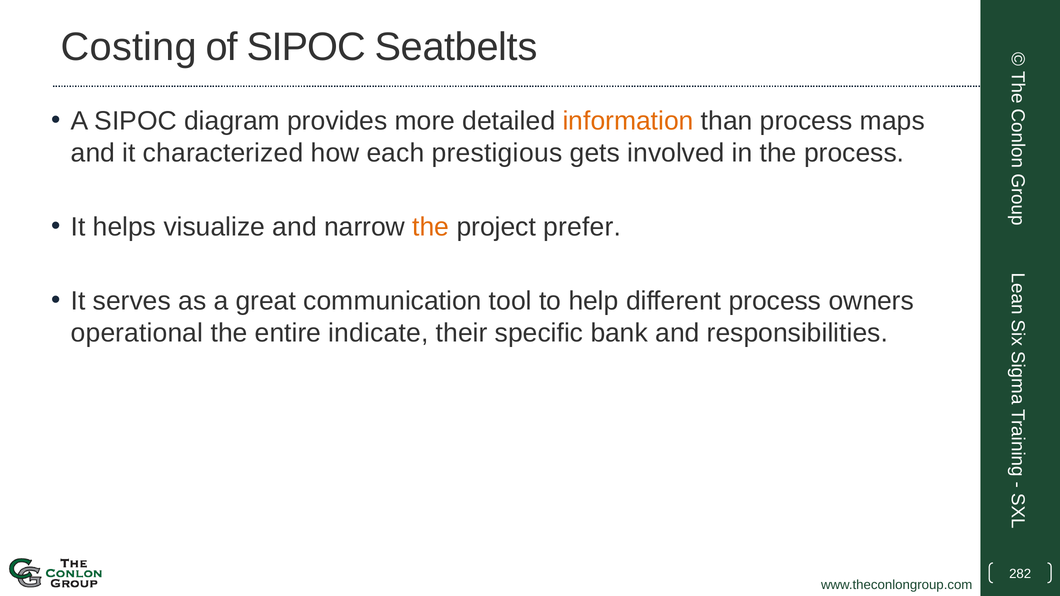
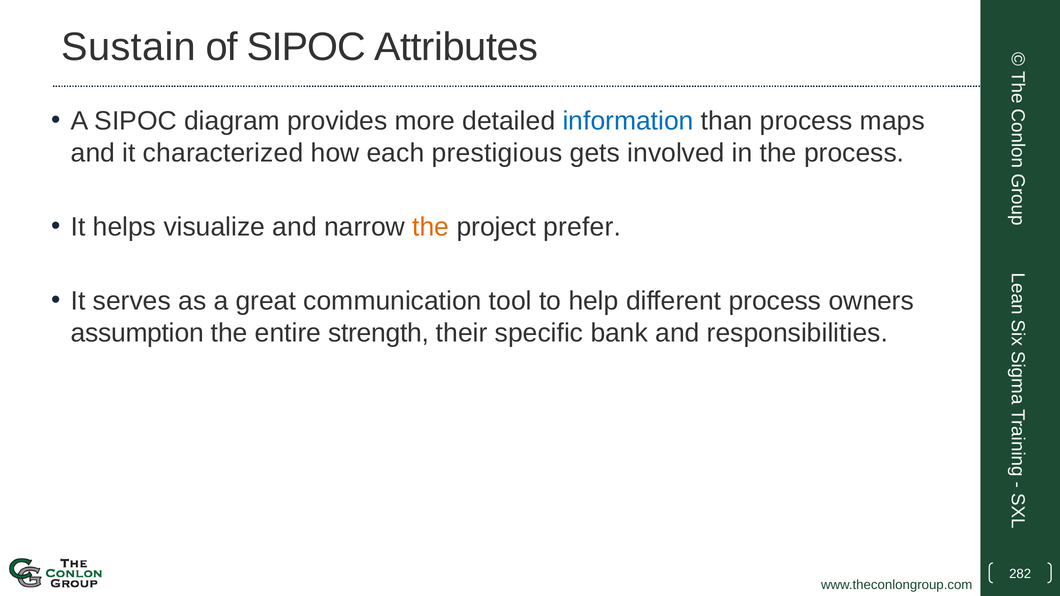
Costing: Costing -> Sustain (129, 47)
Seatbelts: Seatbelts -> Attributes (456, 47)
information colour: orange -> blue (628, 121)
operational: operational -> assumption (137, 333)
indicate: indicate -> strength (379, 333)
